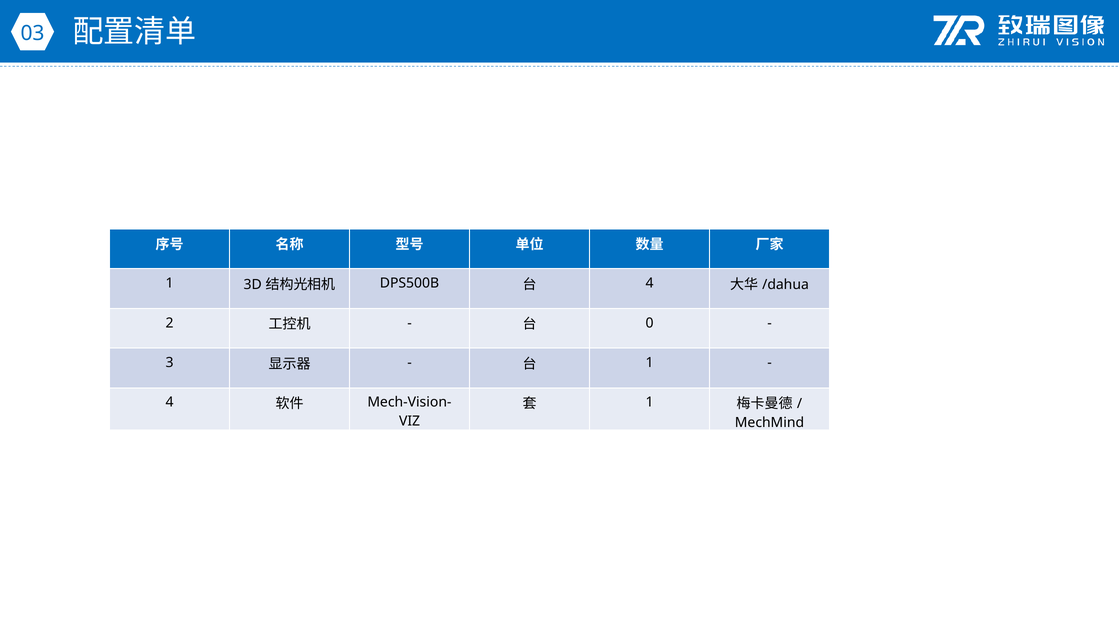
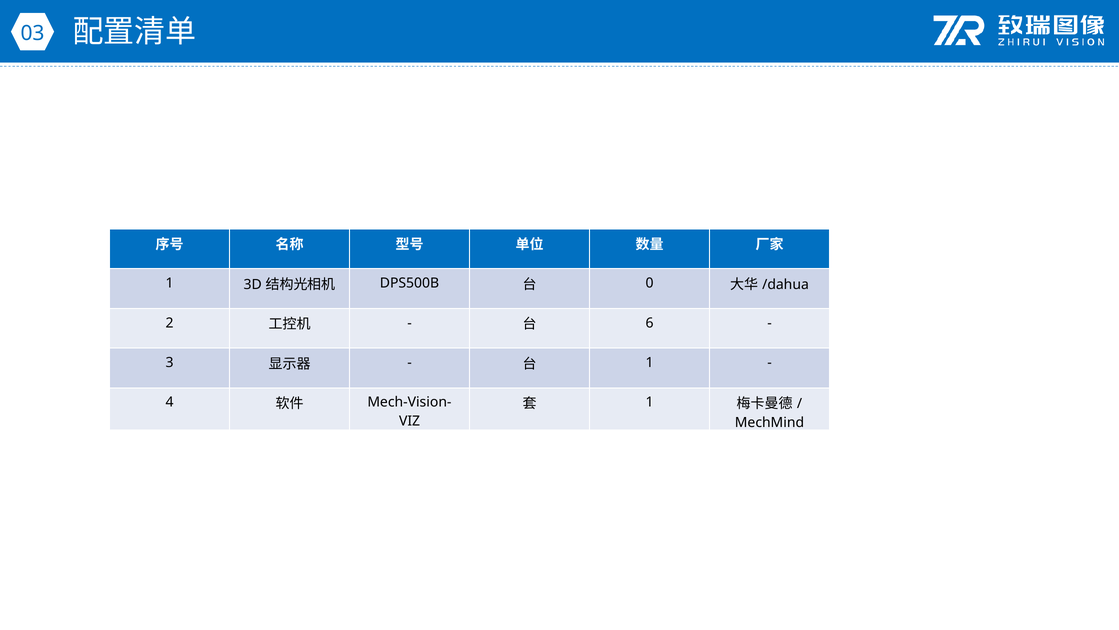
4: 4 -> 0 (650, 283)
0: 0 -> 6 (650, 323)
